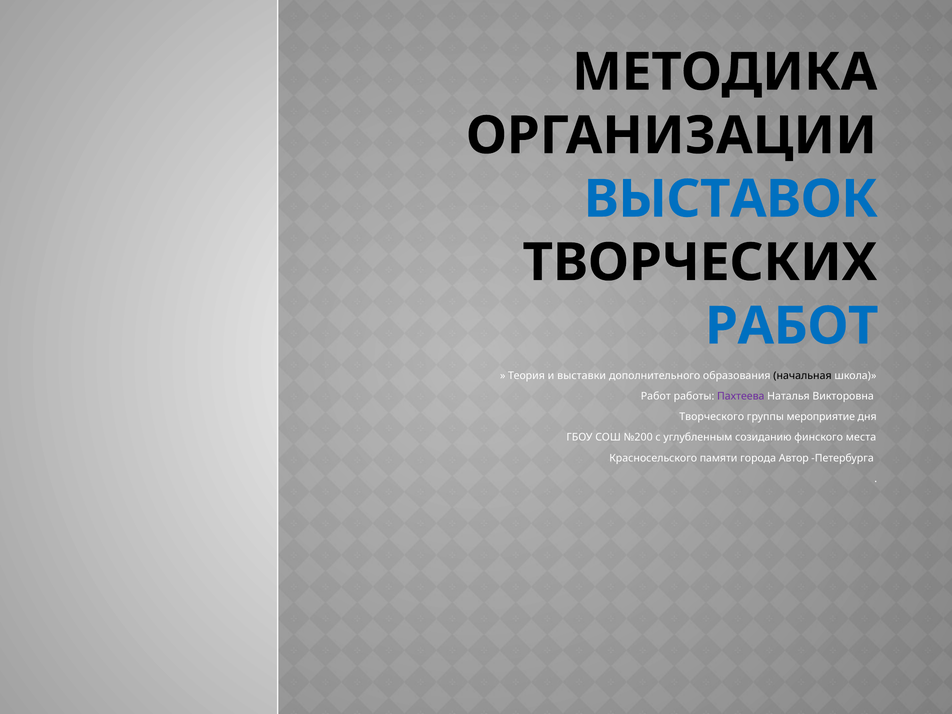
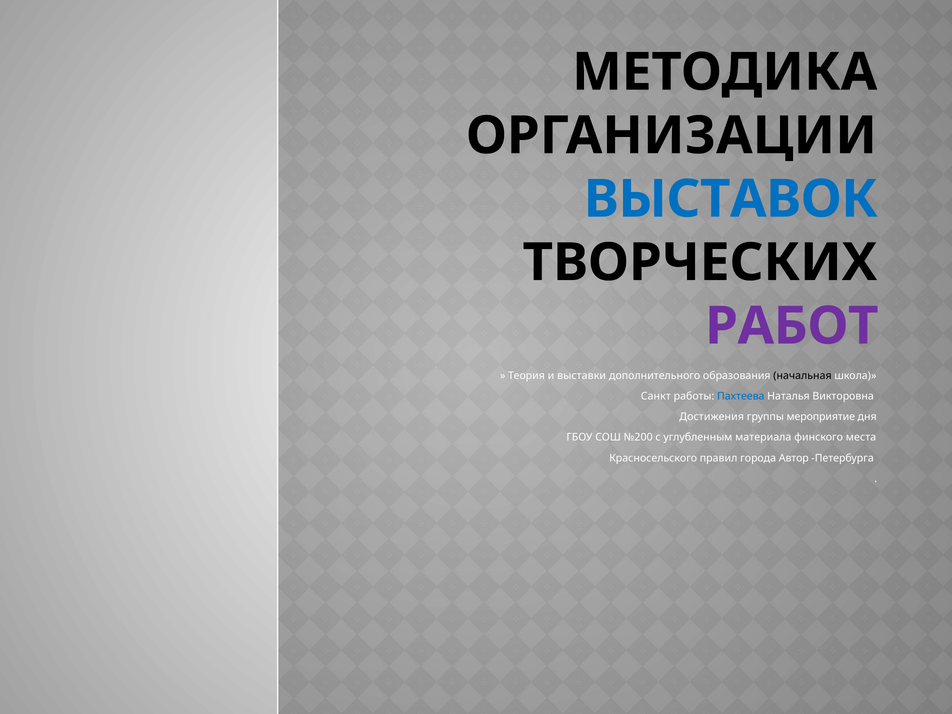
РАБОТ colour: blue -> purple (792, 326)
Работ: Работ -> Санкт (656, 396)
Пахтеева colour: purple -> blue (741, 396)
Творческого: Творческого -> Достижения (712, 417)
созиданию: созиданию -> материала (763, 437)
памяти: памяти -> правил (719, 458)
